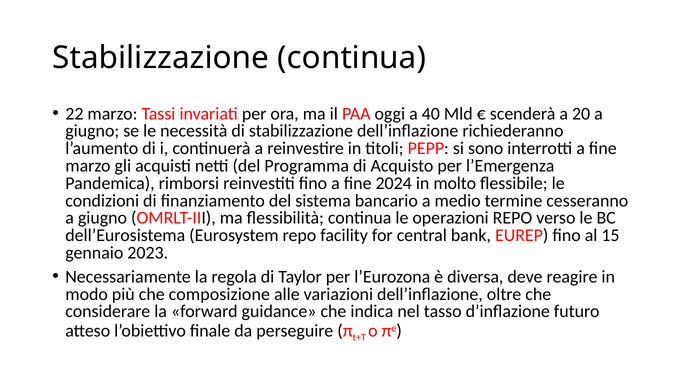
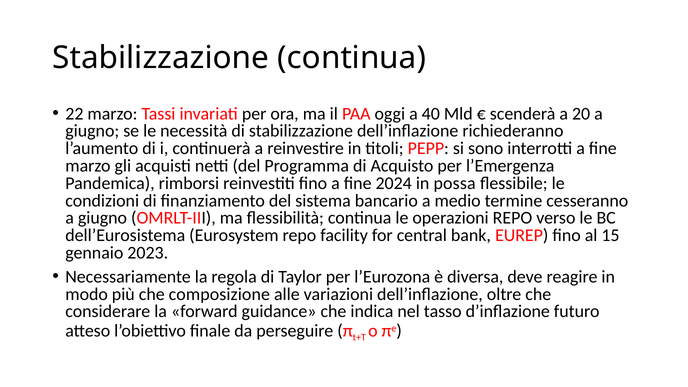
molto: molto -> possa (455, 183)
